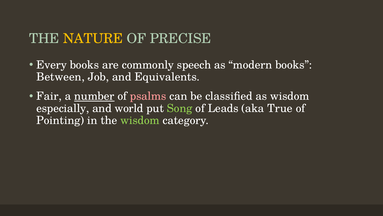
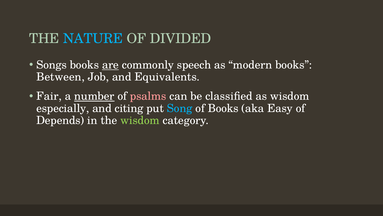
NATURE colour: yellow -> light blue (93, 39)
PRECISE: PRECISE -> DIVIDED (181, 39)
Every: Every -> Songs (52, 65)
are underline: none -> present (110, 65)
world: world -> citing (129, 108)
Song colour: light green -> light blue (180, 108)
of Leads: Leads -> Books (223, 108)
True: True -> Easy (280, 108)
Pointing: Pointing -> Depends (60, 120)
